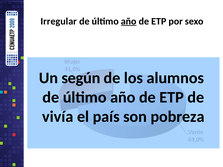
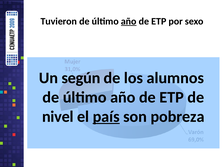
Irregular: Irregular -> Tuvieron (59, 21)
vivía: vivía -> nivel (58, 117)
país underline: none -> present (106, 117)
